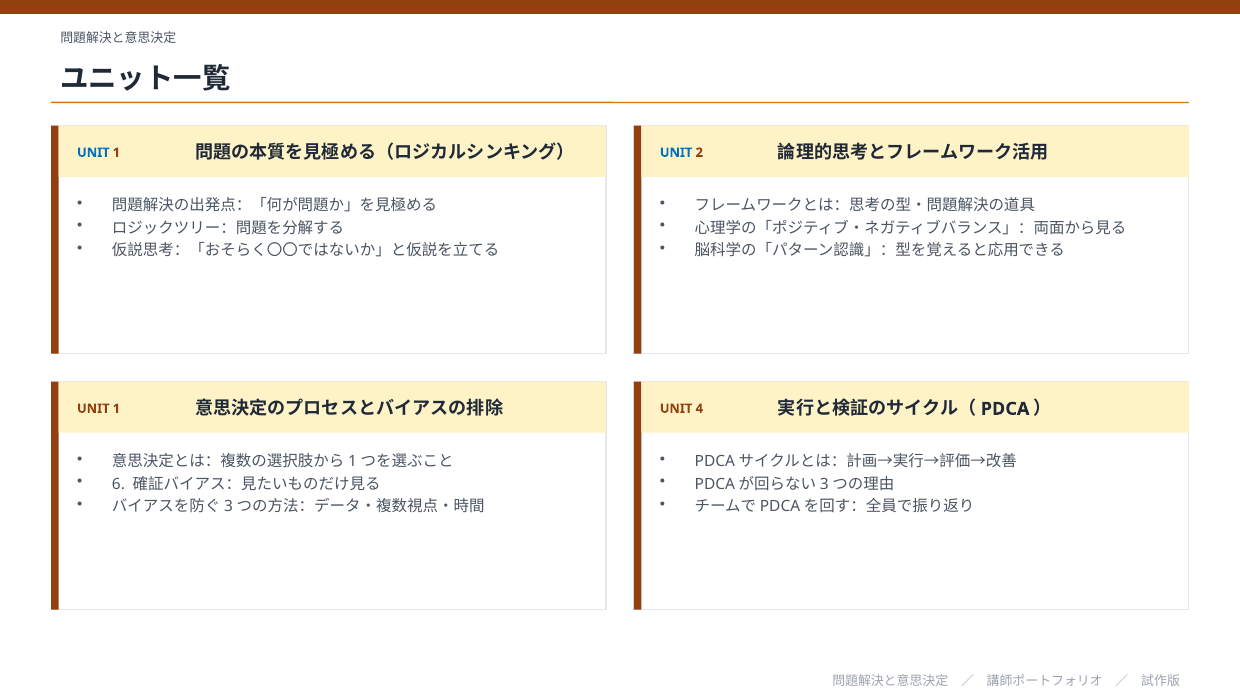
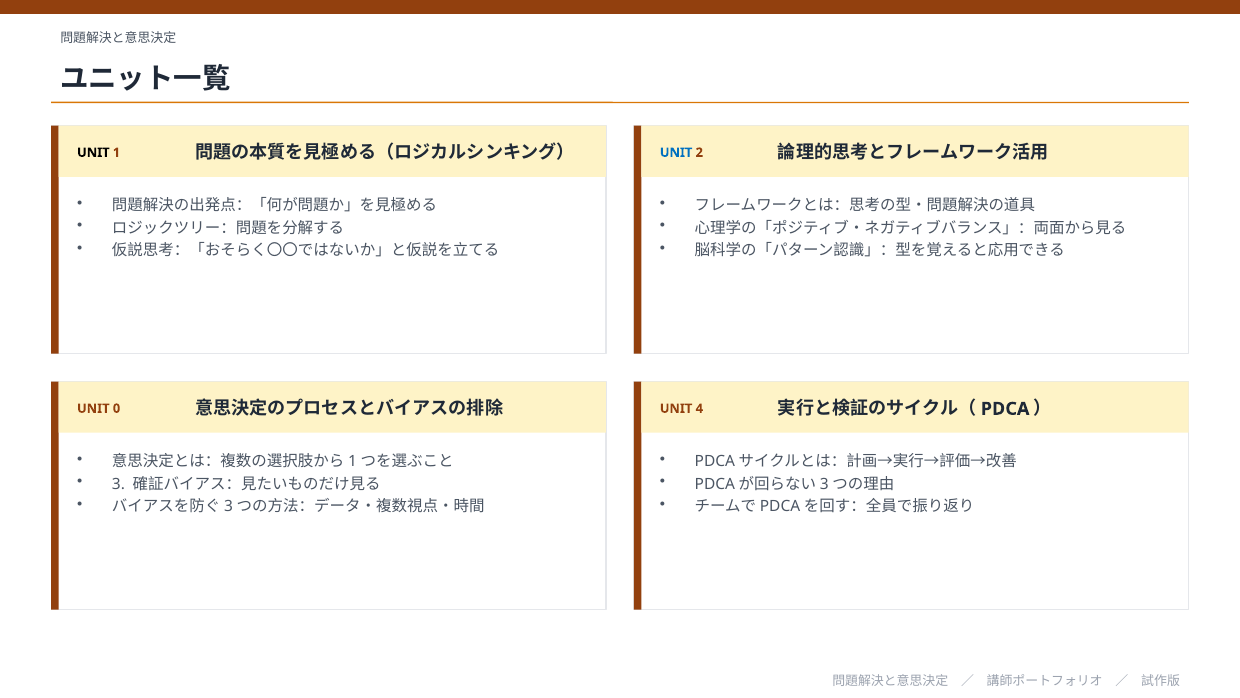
UNIT colour: blue -> black (93, 152)
1: 1 -> 0 (117, 408)
6: 6 -> 3 (118, 484)
